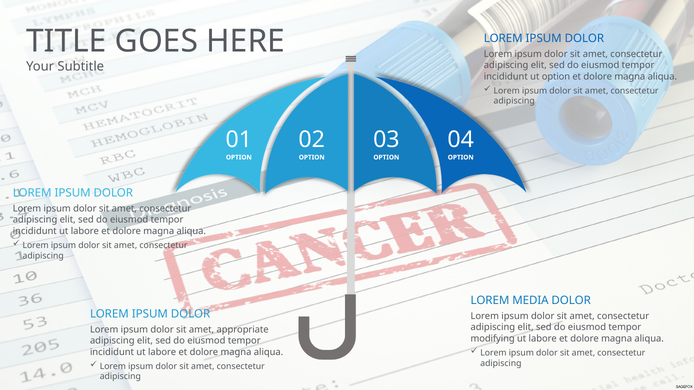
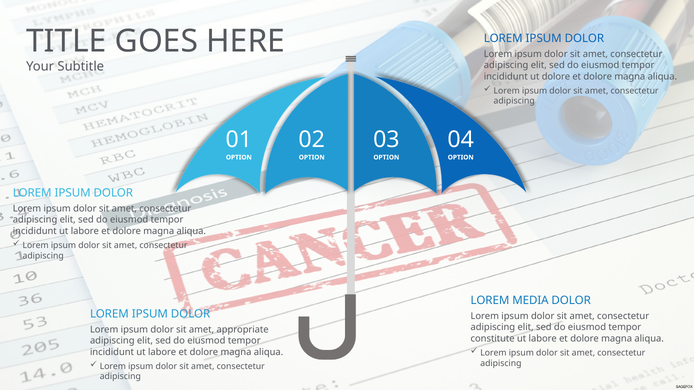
ut option: option -> dolore (556, 77)
modifying: modifying -> constitute (493, 339)
